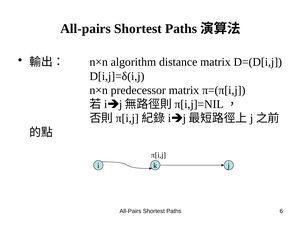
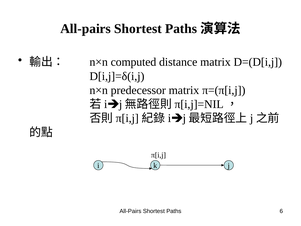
algorithm: algorithm -> computed (133, 62)
